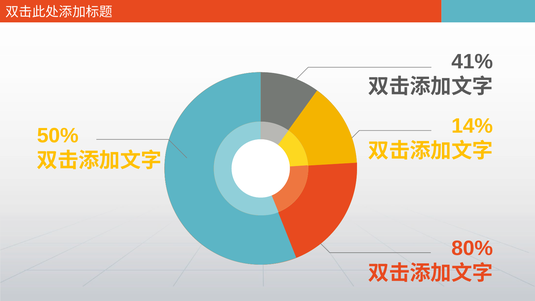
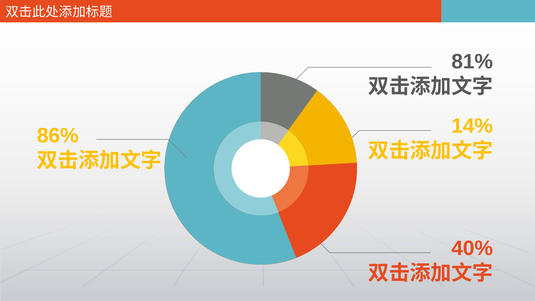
41%: 41% -> 81% (472, 62)
50%: 50% -> 86% (58, 136)
80%: 80% -> 40% (472, 248)
